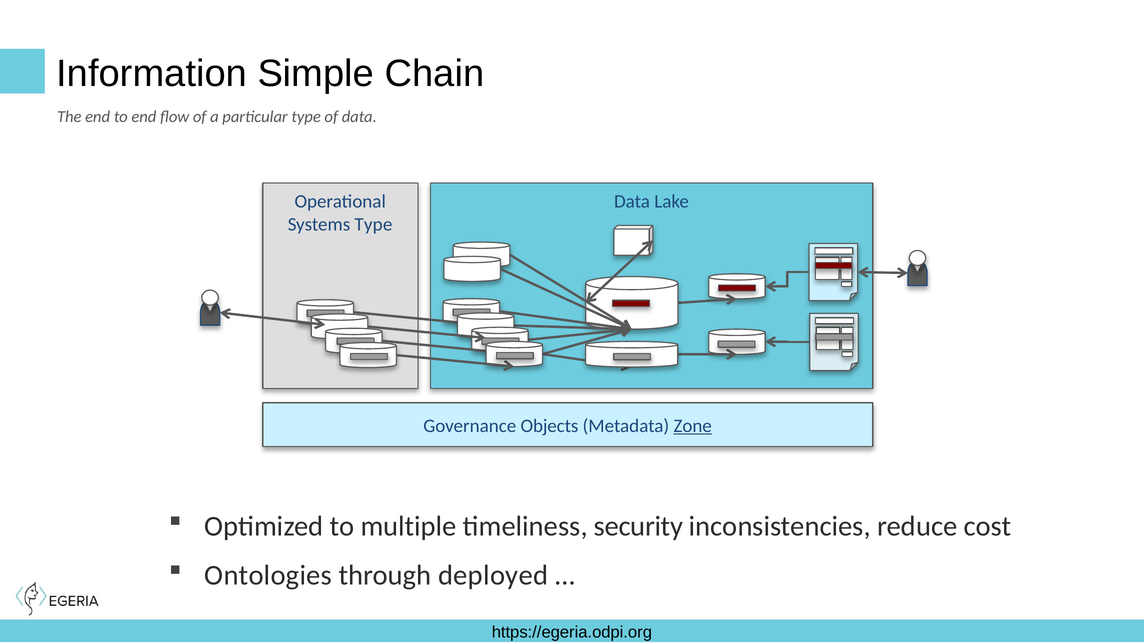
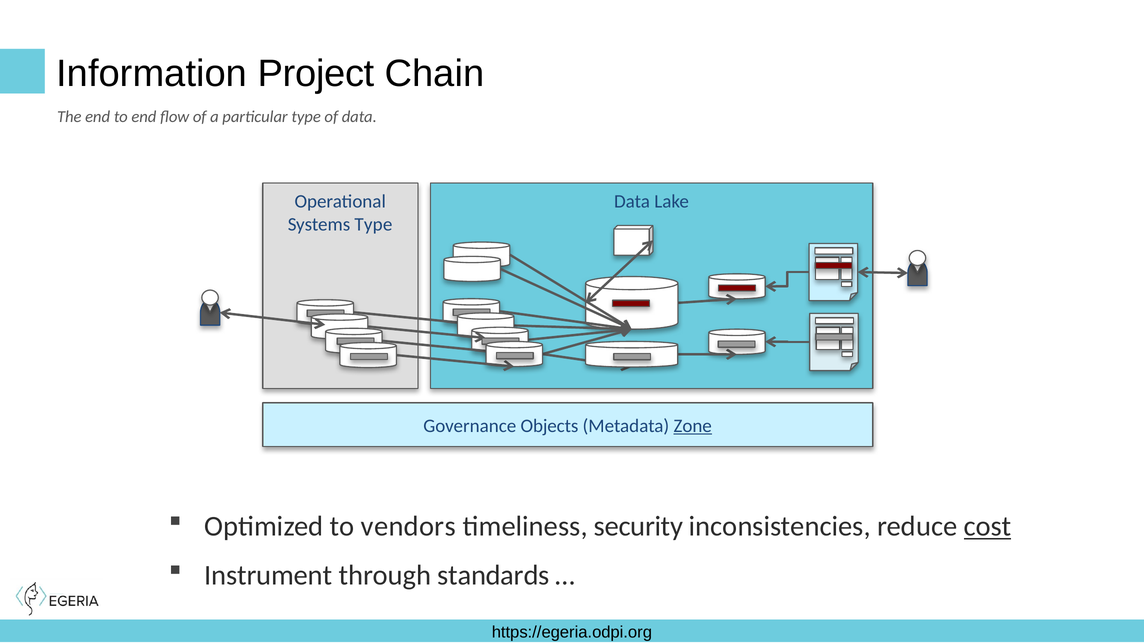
Simple: Simple -> Project (316, 74)
multiple: multiple -> vendors (408, 527)
cost underline: none -> present (987, 527)
Ontologies: Ontologies -> Instrument (268, 576)
deployed: deployed -> standards (493, 576)
